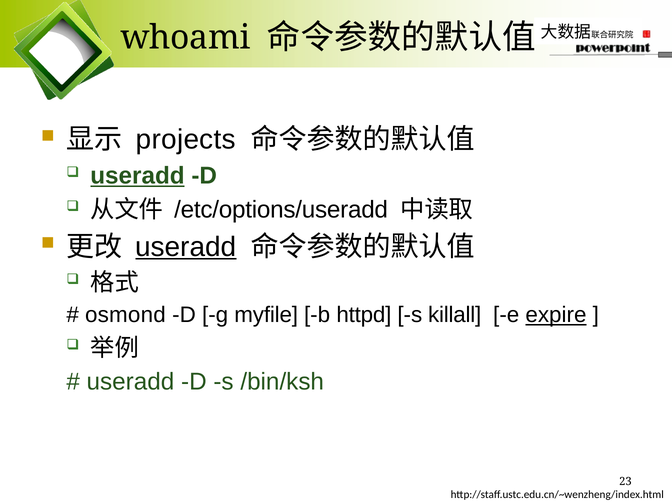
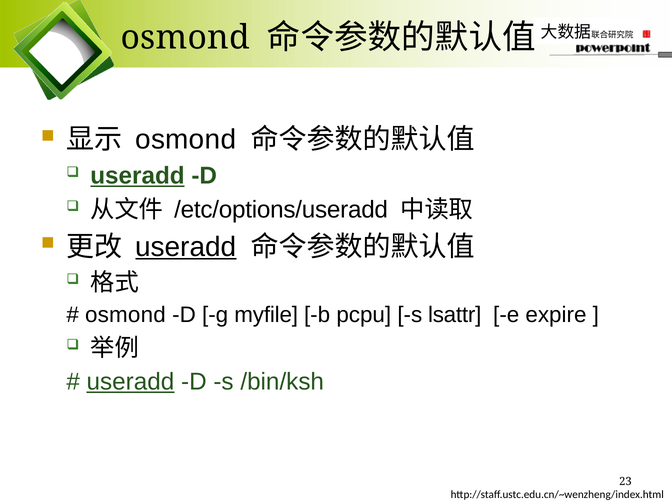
whoami: whoami -> osmond (185, 38)
projects: projects -> osmond (186, 140)
httpd: httpd -> pcpu (364, 315)
killall: killall -> lsattr (455, 315)
expire underline: present -> none (556, 315)
useradd underline: none -> present (130, 382)
